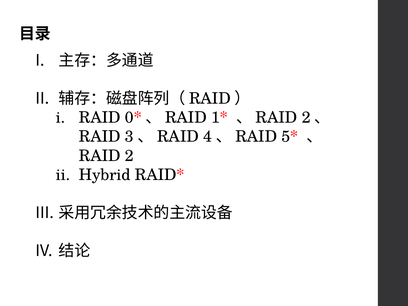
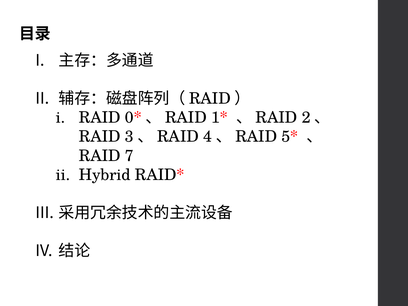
2: 2 -> 7 (129, 156)
